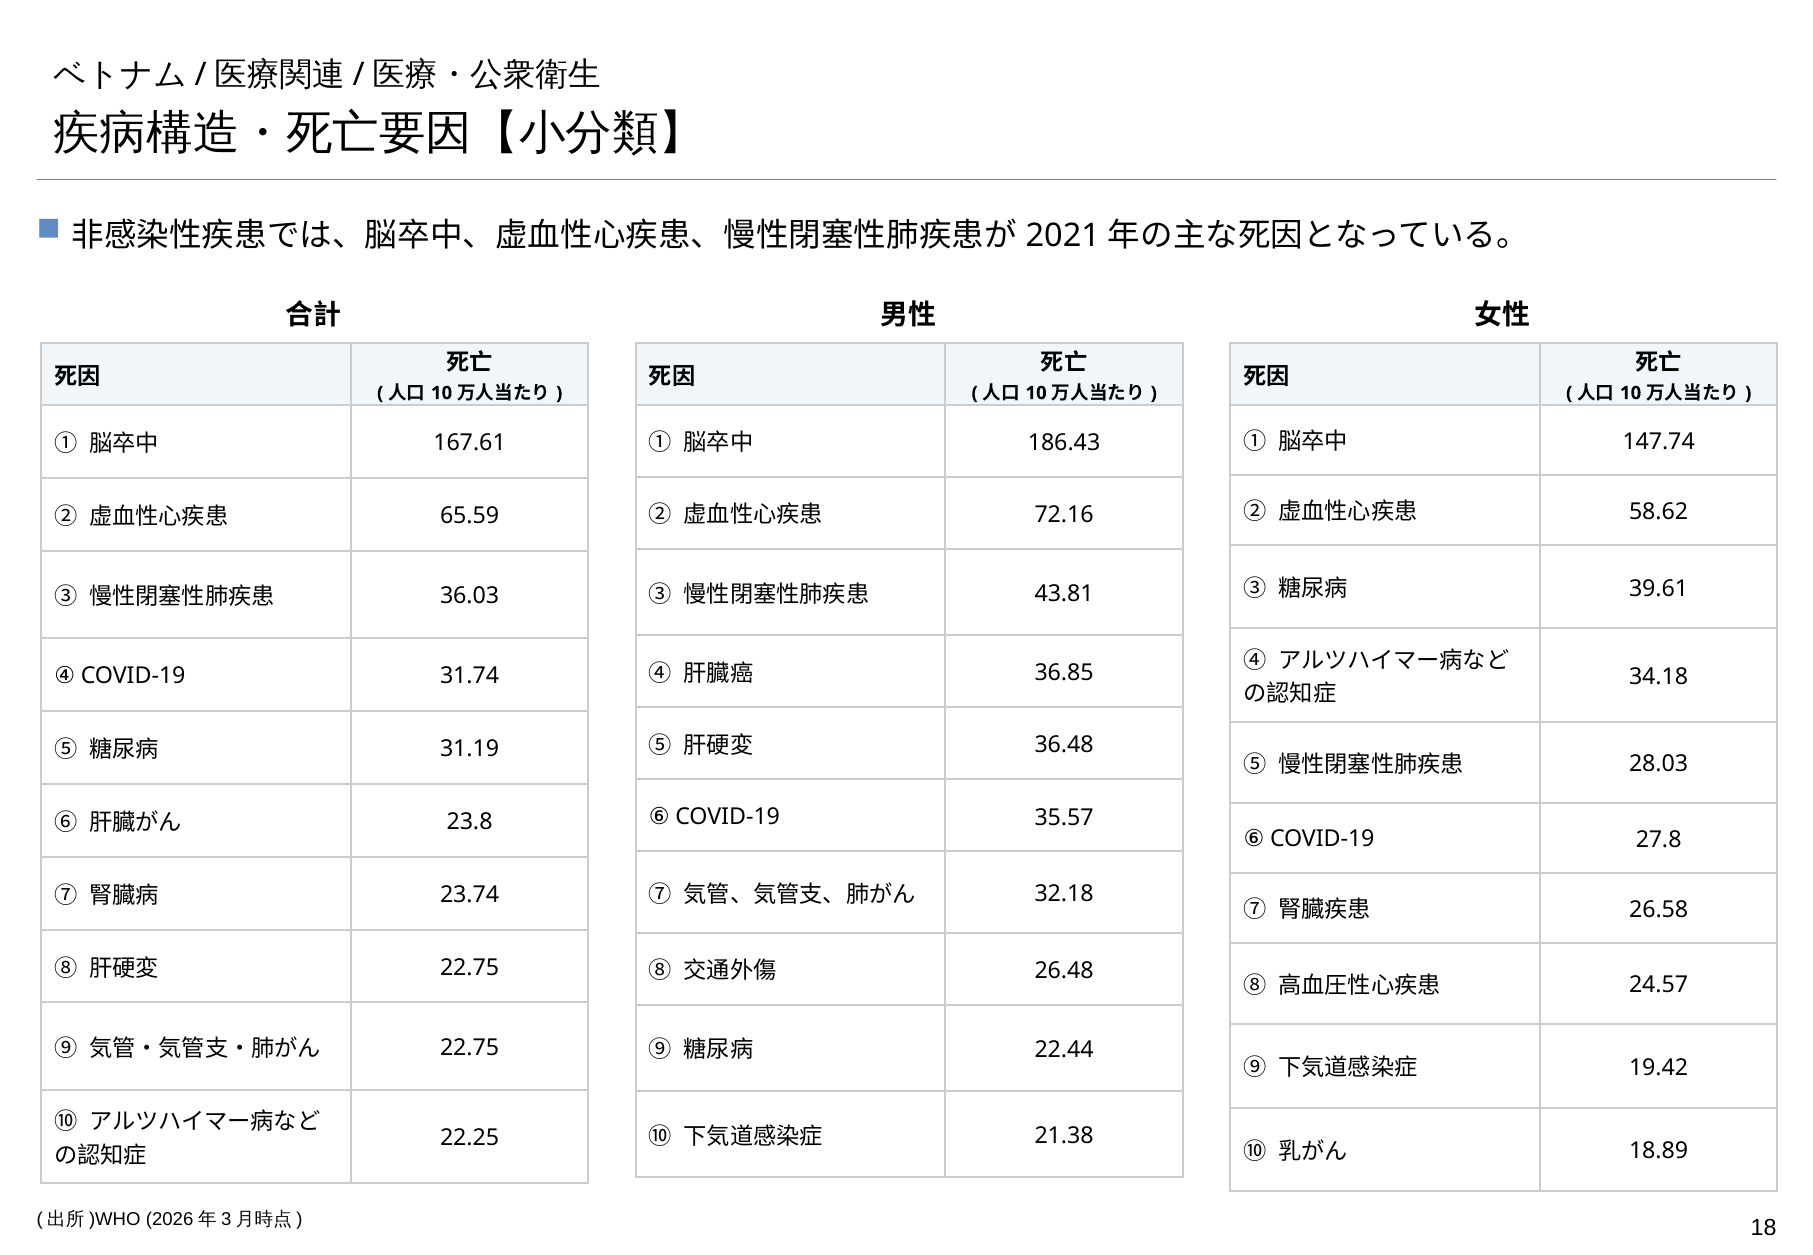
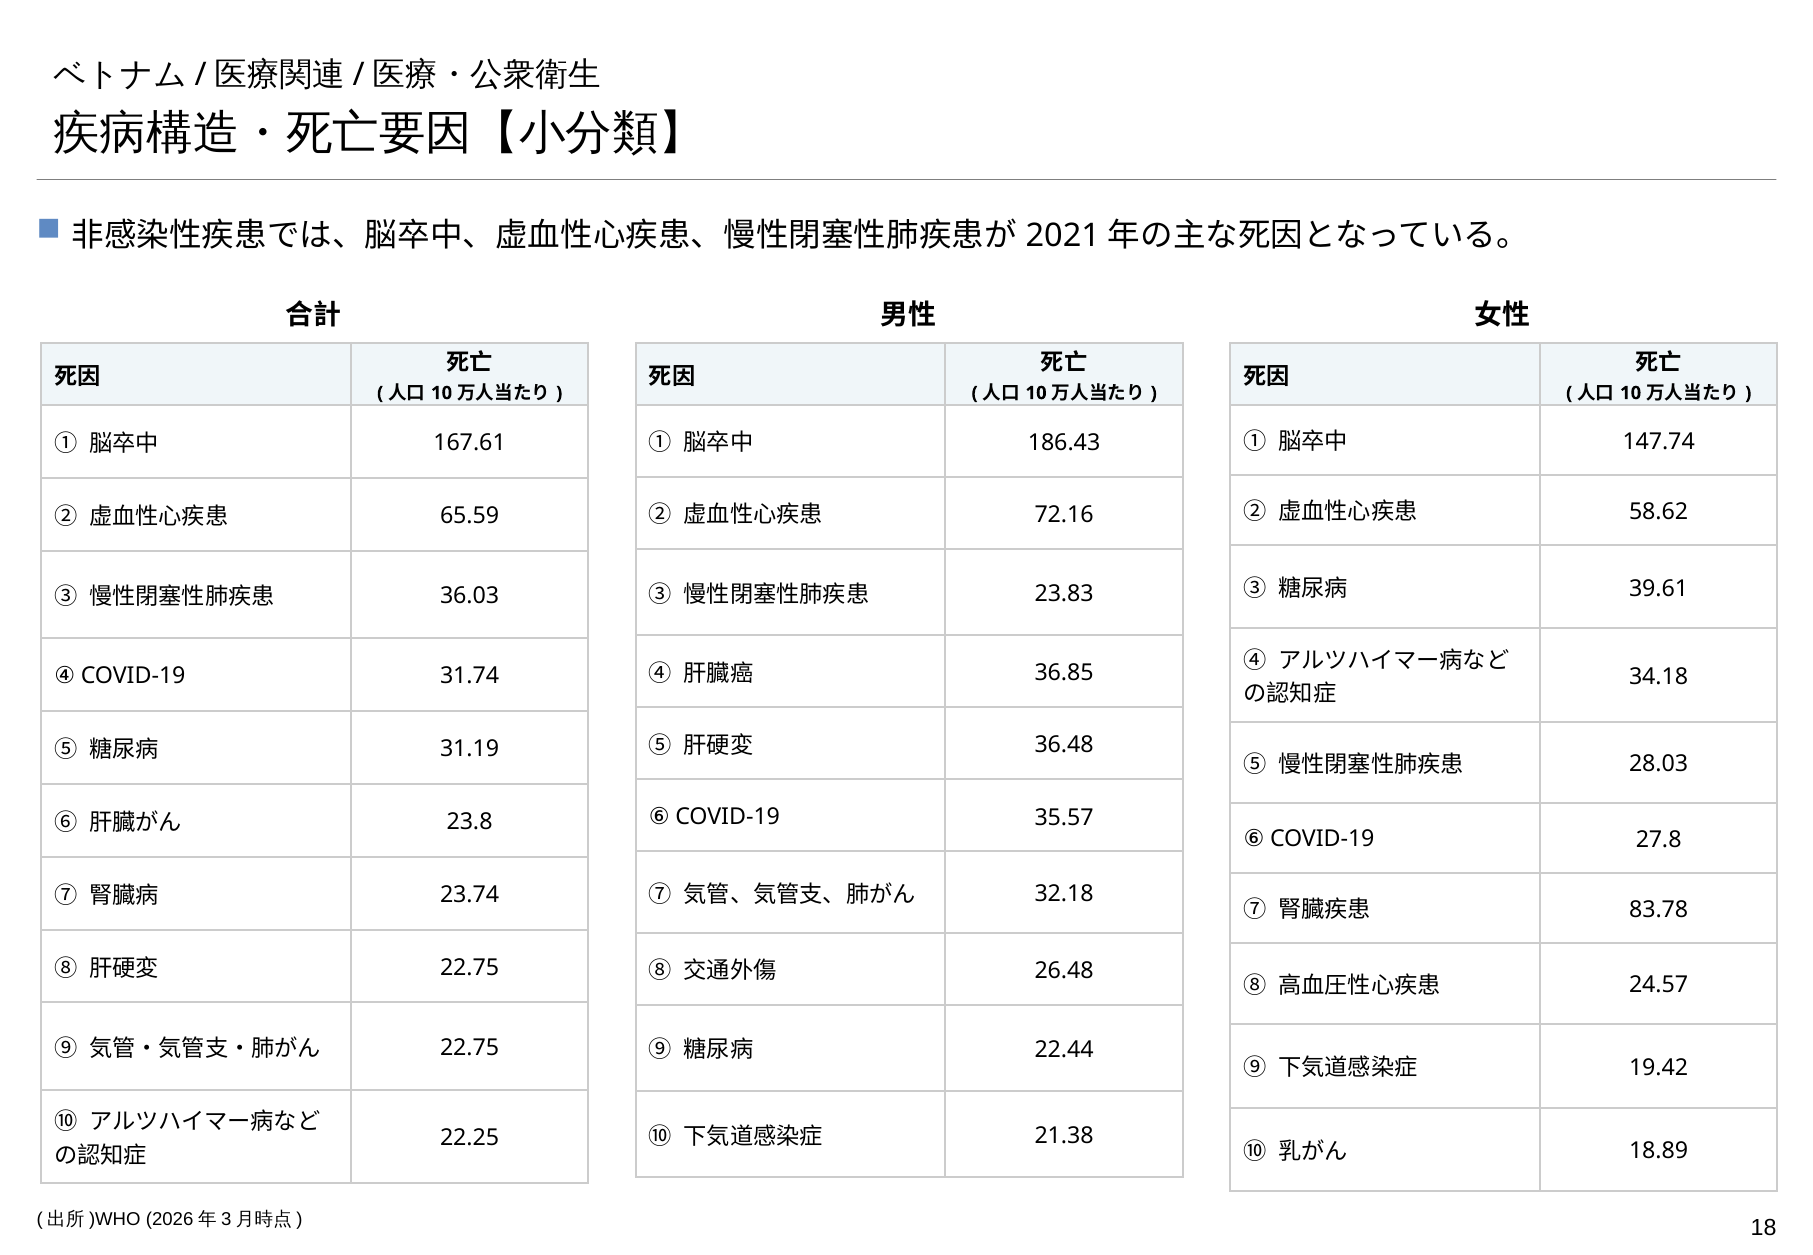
43.81: 43.81 -> 23.83 (1064, 594)
26.58: 26.58 -> 83.78 (1659, 910)
